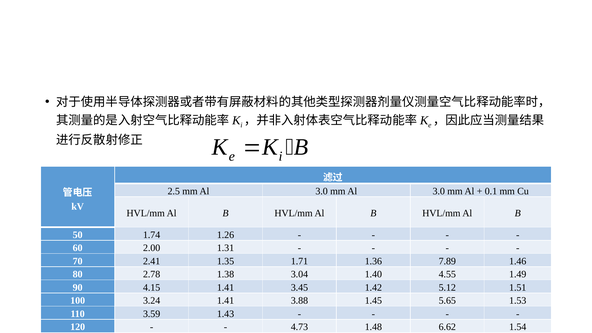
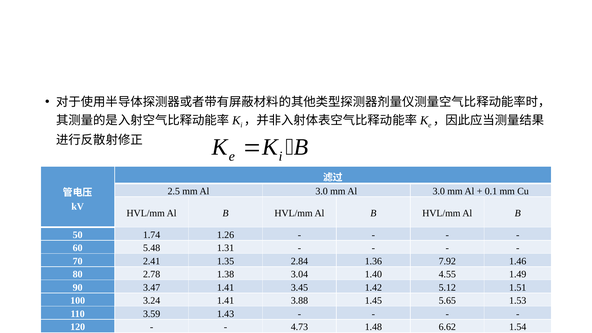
2.00: 2.00 -> 5.48 (152, 248)
1.71: 1.71 -> 2.84 (299, 261)
7.89: 7.89 -> 7.92 (447, 261)
4.15: 4.15 -> 3.47 (152, 288)
